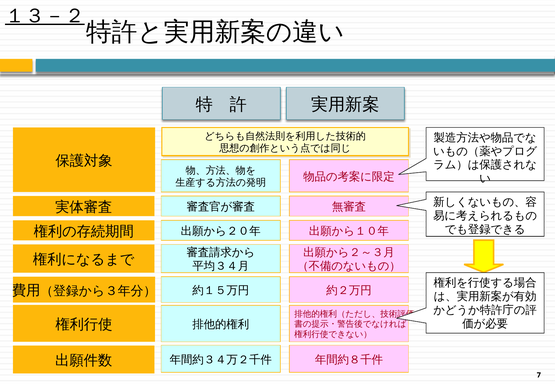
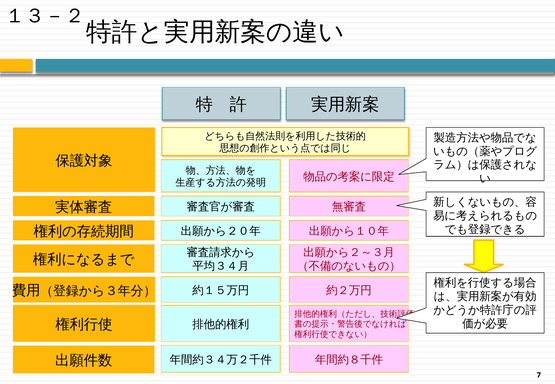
１３－２ underline: present -> none (45, 16)
